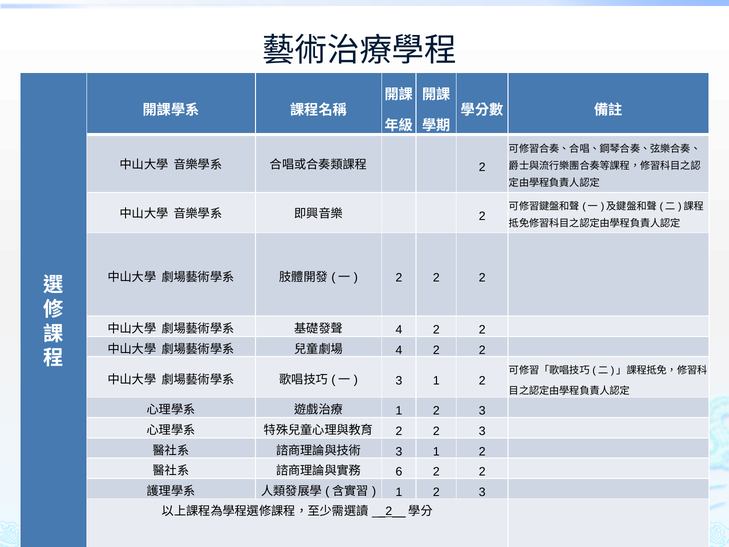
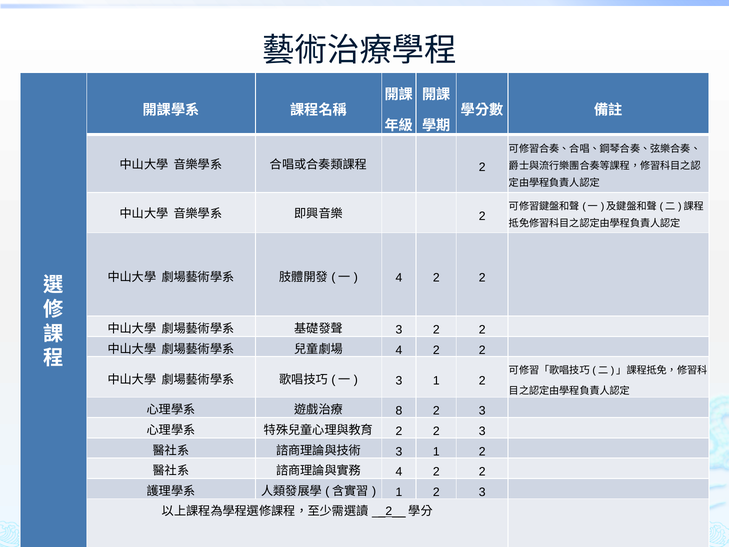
2: 2 -> 4 (399, 278)
4: 4 -> 3 (399, 330)
1: 1 -> 8 (399, 411)
6: 6 -> 4 (399, 472)
